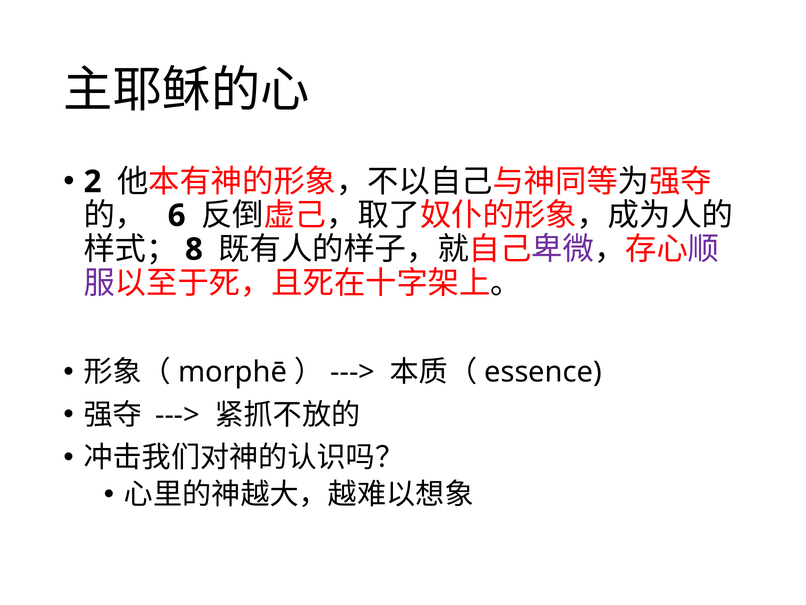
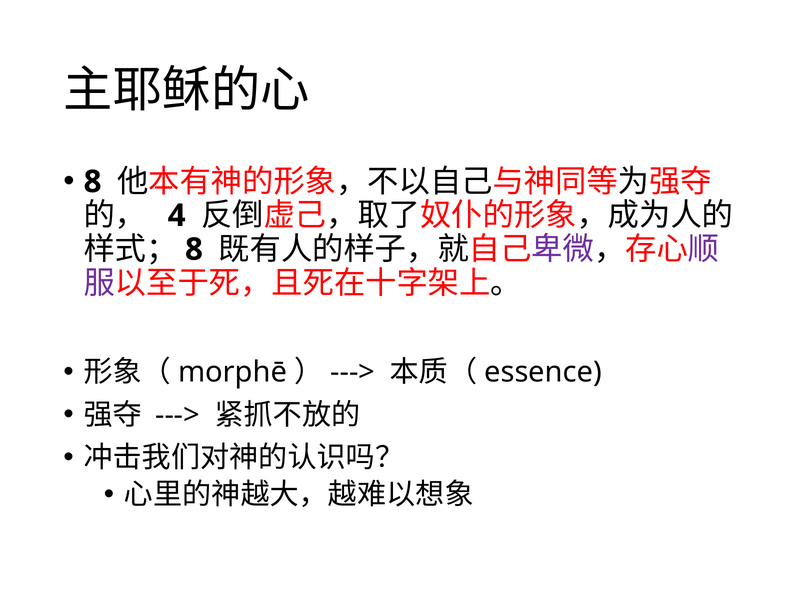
2: 2 -> 8 (93, 182)
6: 6 -> 4 (177, 215)
